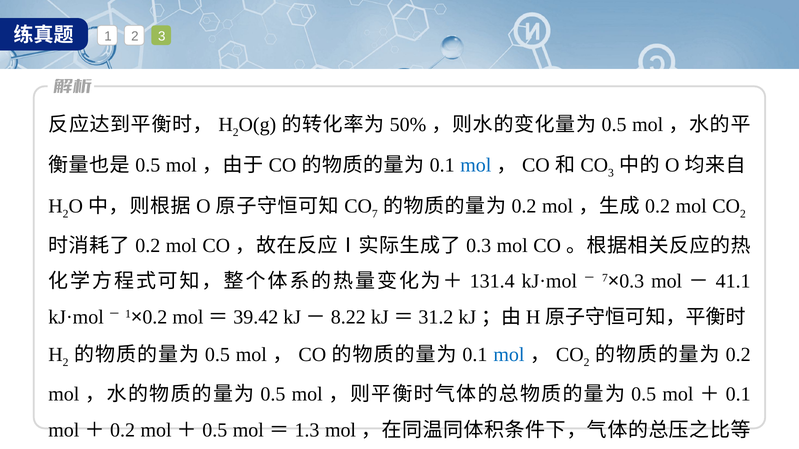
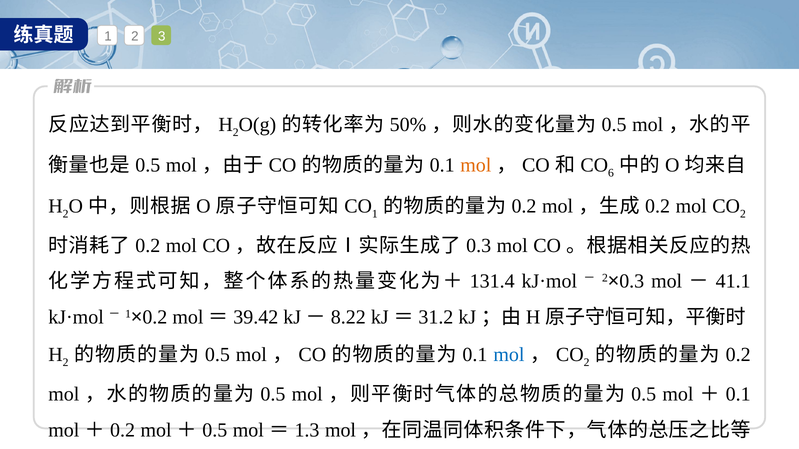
mol colour: blue -> orange (476, 166)
3: 3 -> 6 (611, 173)
7: 7 -> 1 (375, 214)
7: 7 -> 2 (605, 278)
